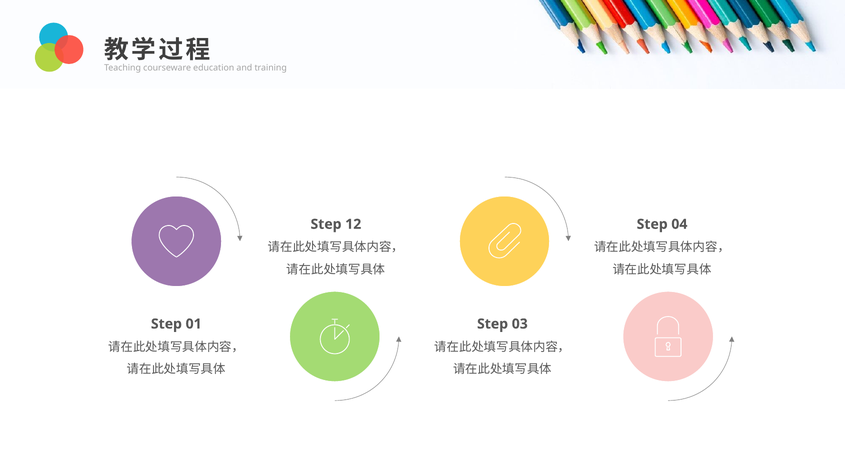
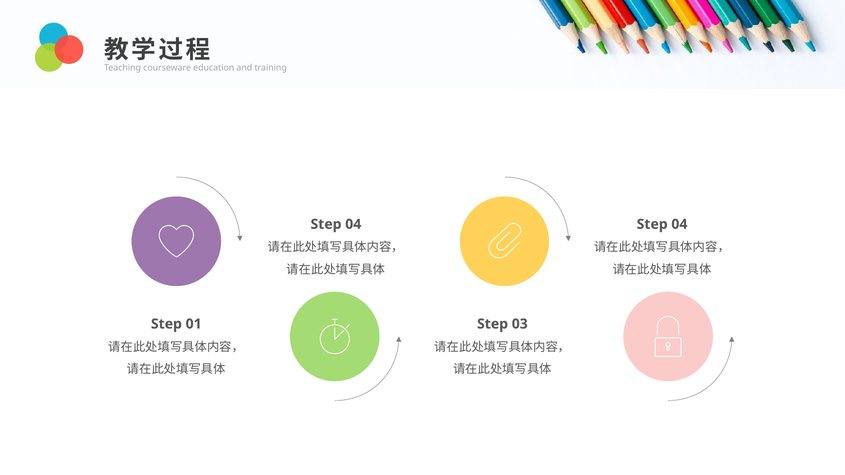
12: 12 -> 04 (353, 224)
